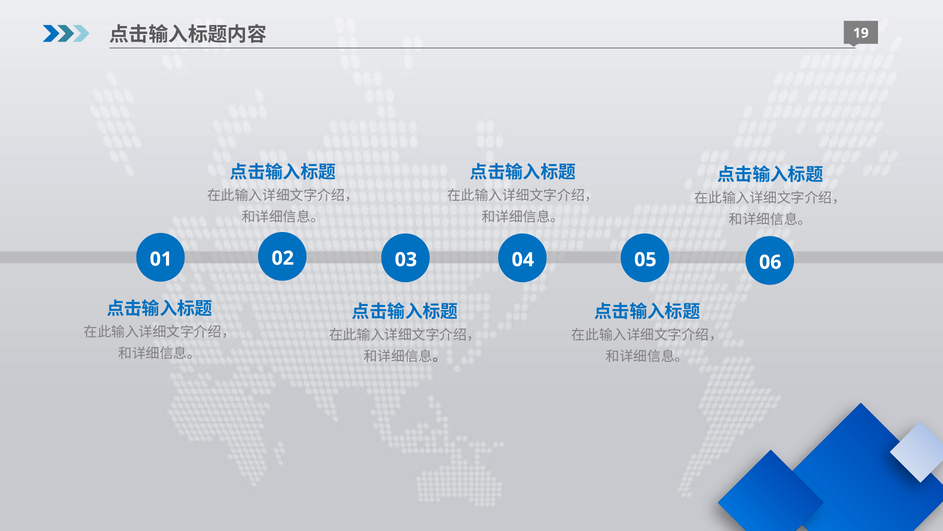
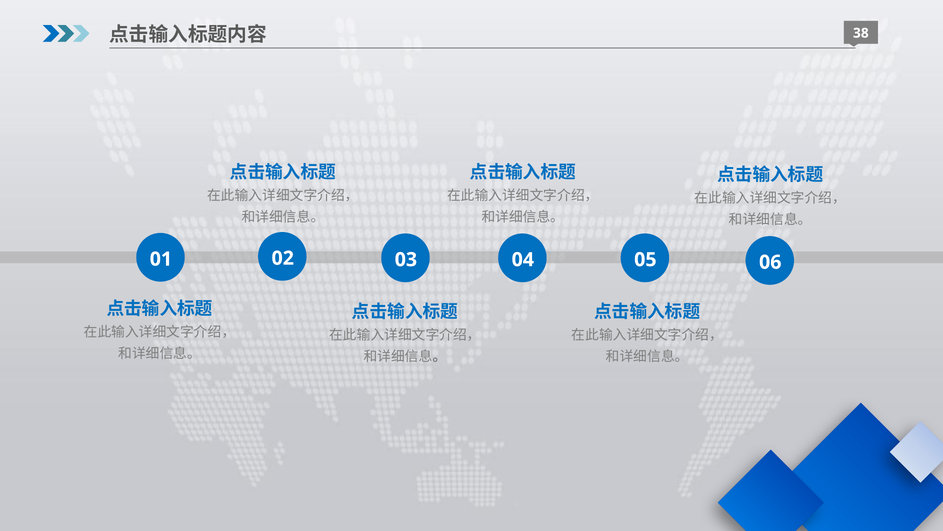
19: 19 -> 38 (861, 33)
